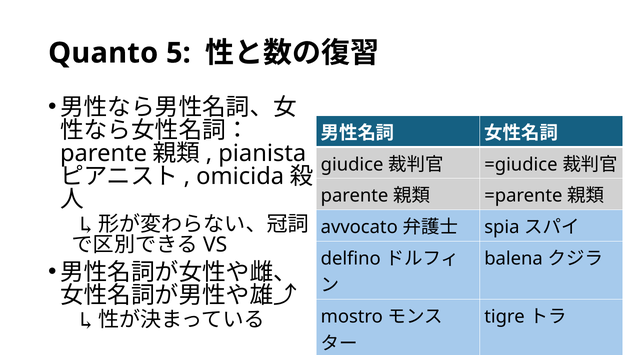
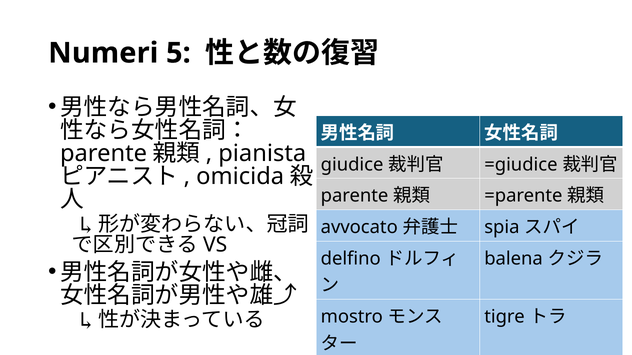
Quanto: Quanto -> Numeri (103, 53)
